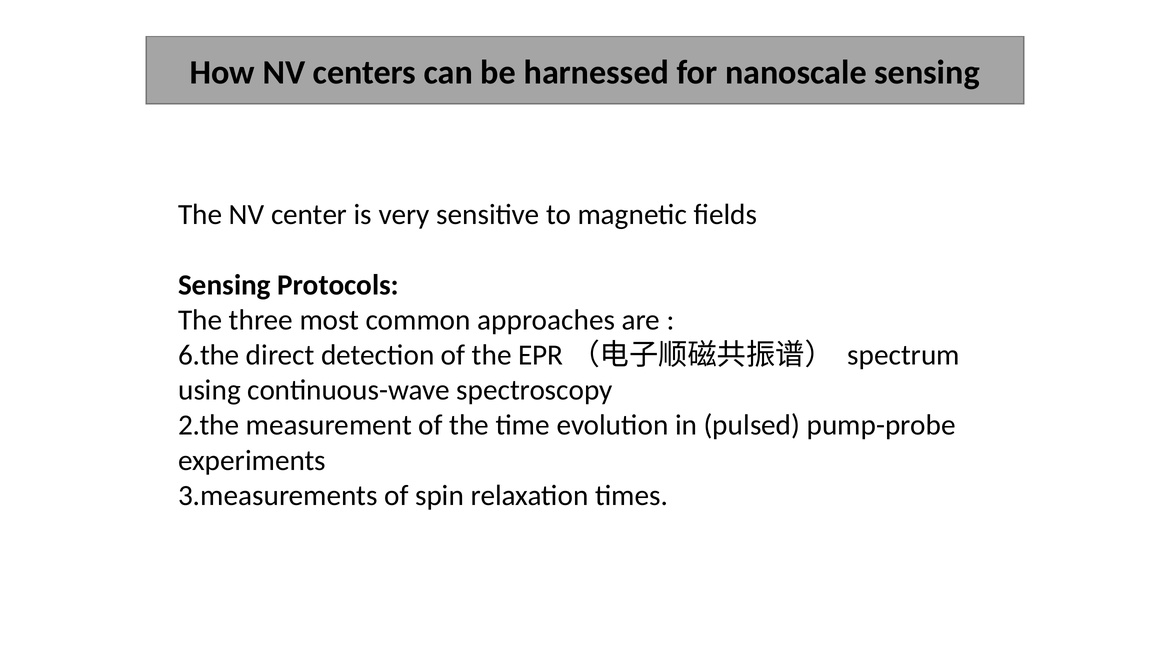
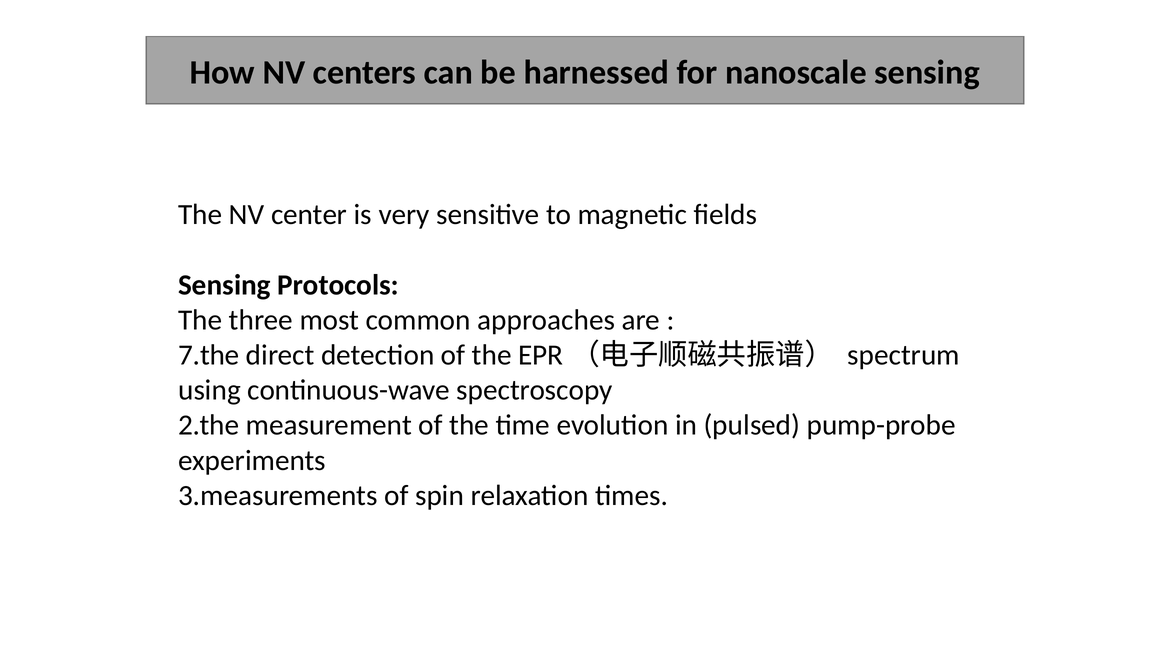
6.the: 6.the -> 7.the (209, 355)
